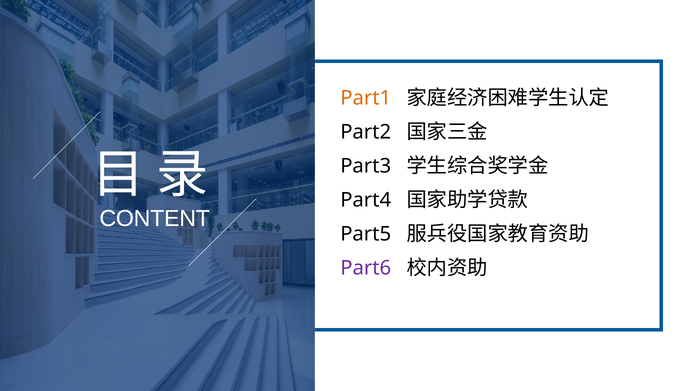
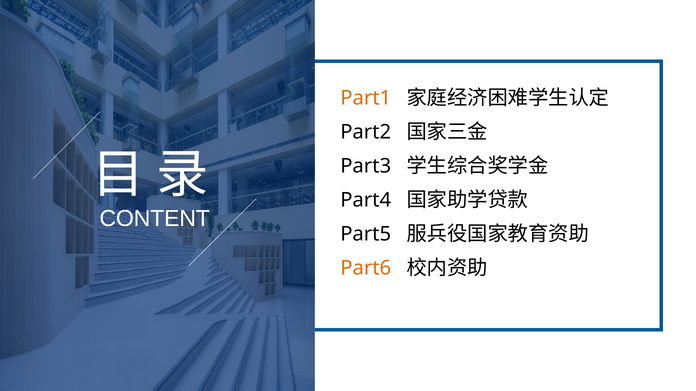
Part6 colour: purple -> orange (366, 268)
